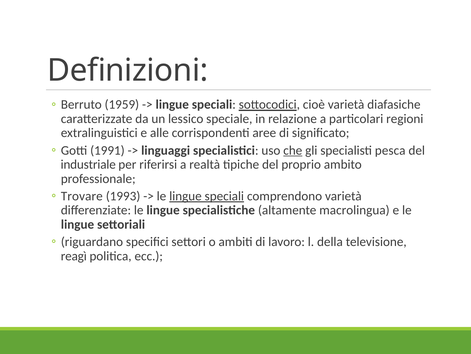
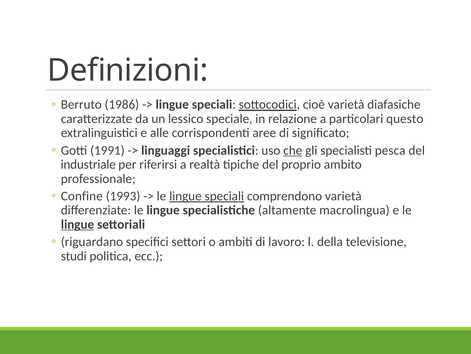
1959: 1959 -> 1986 (122, 104)
regioni: regioni -> questo (405, 119)
Trovare: Trovare -> Confine (82, 196)
lingue underline: none -> present (78, 224)
reagì: reagì -> studi (74, 256)
